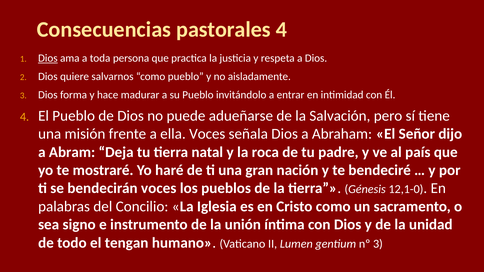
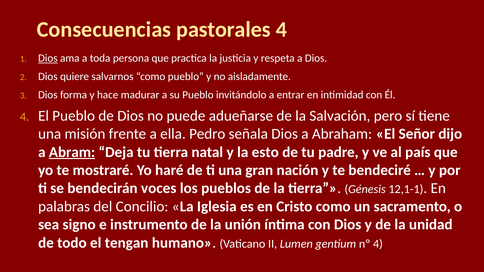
ella Voces: Voces -> Pedro (207, 134)
Abram underline: none -> present (72, 152)
roca: roca -> esto (265, 152)
12,1-0: 12,1-0 -> 12,1-1 (406, 190)
nº 3: 3 -> 4 (378, 244)
